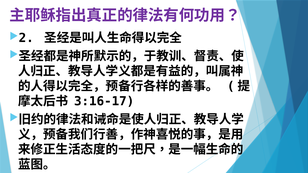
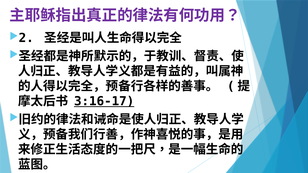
3:16-17 underline: none -> present (104, 101)
